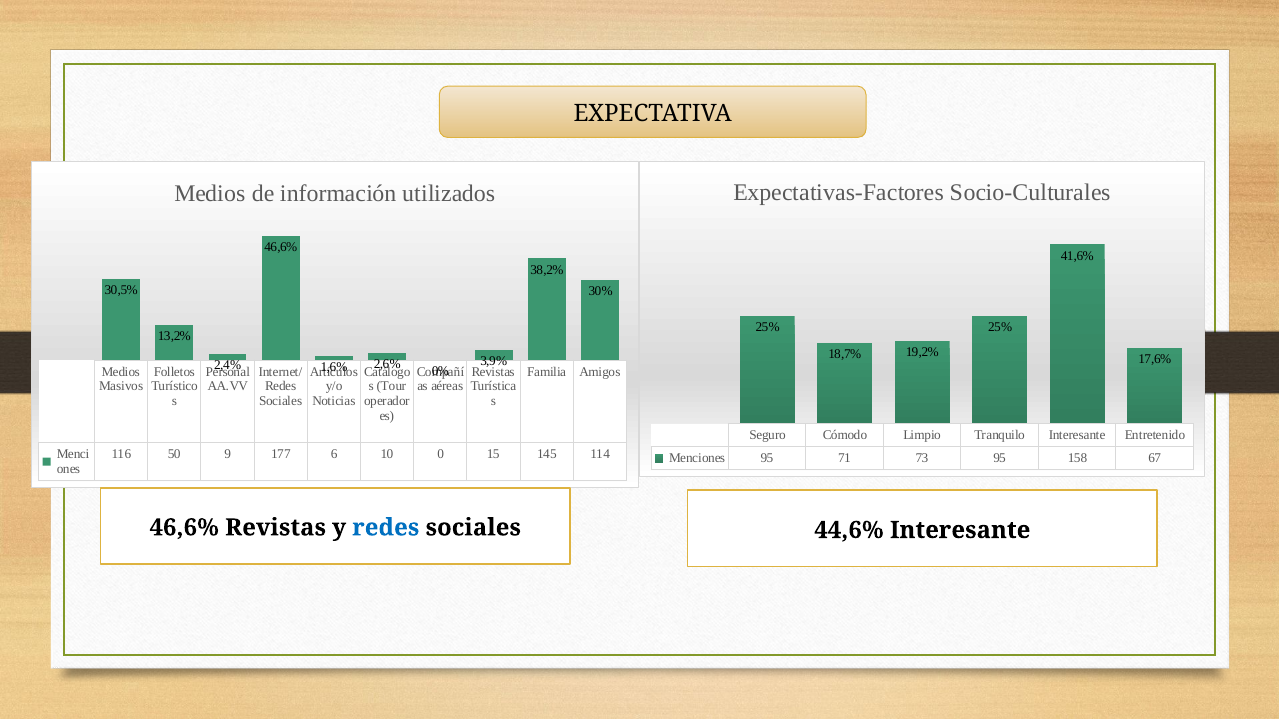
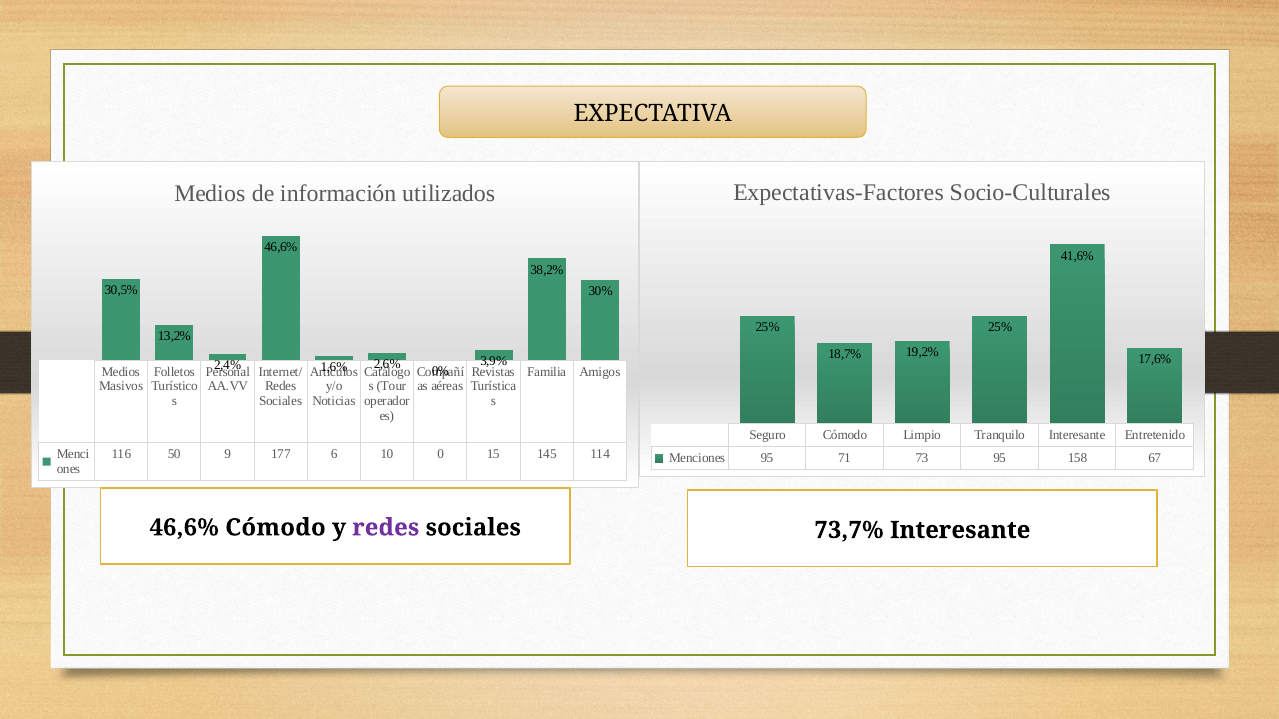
46,6% Revistas: Revistas -> Cómodo (275, 528)
redes colour: blue -> purple (386, 528)
44,6%: 44,6% -> 73,7% (849, 530)
